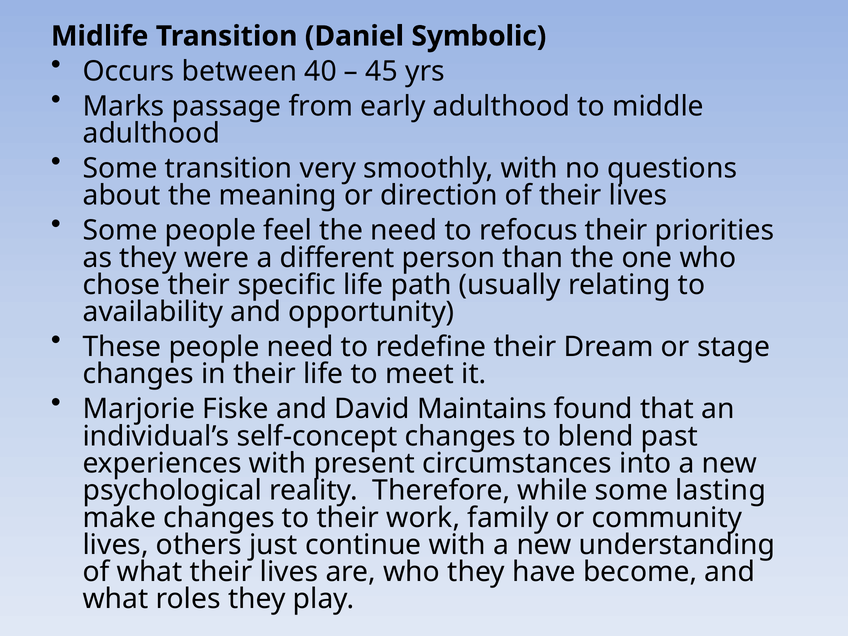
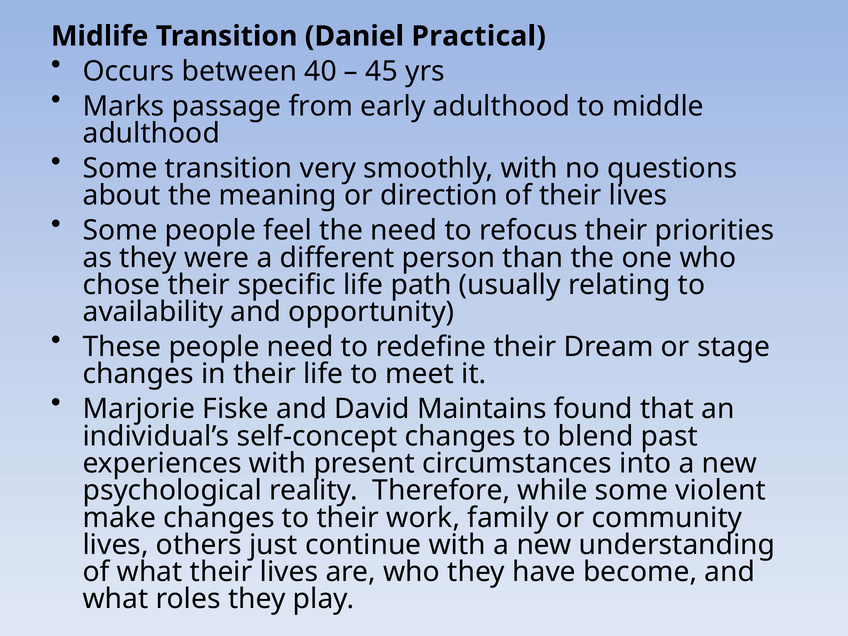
Symbolic: Symbolic -> Practical (479, 36)
lasting: lasting -> violent (721, 491)
